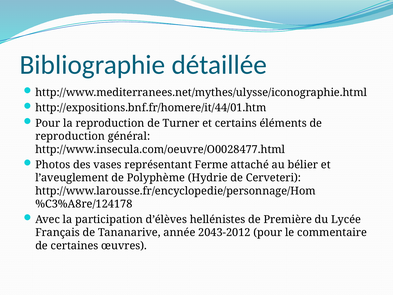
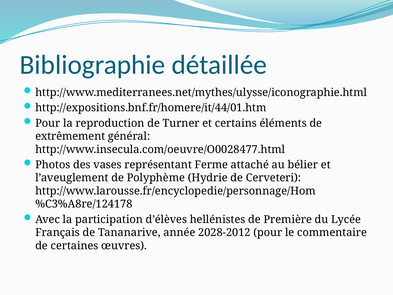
reproduction: reproduction -> extrêmement (70, 136)
2043-2012: 2043-2012 -> 2028-2012 (224, 232)
